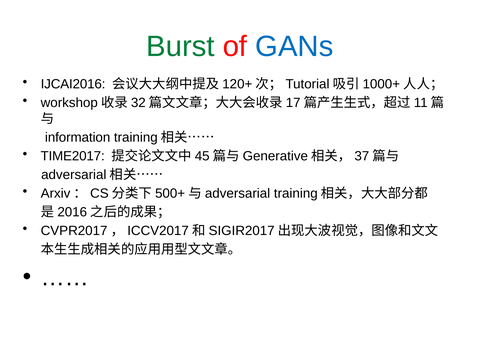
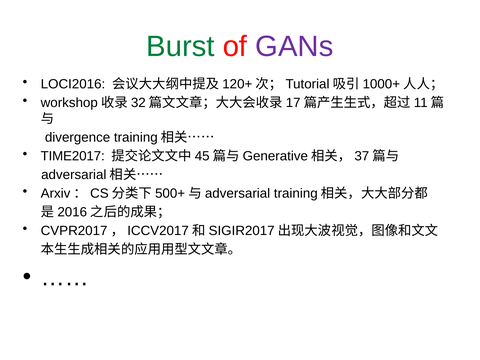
GANs colour: blue -> purple (294, 46)
IJCAI2016: IJCAI2016 -> LOCI2016 (73, 84)
information: information -> divergence (78, 137)
